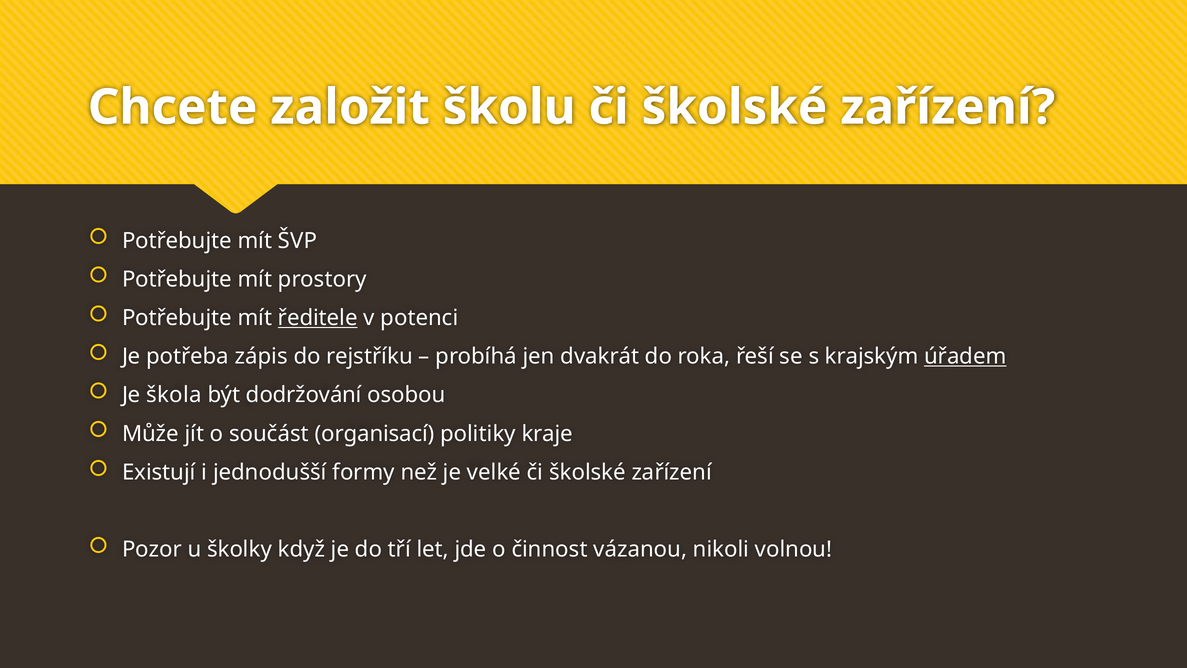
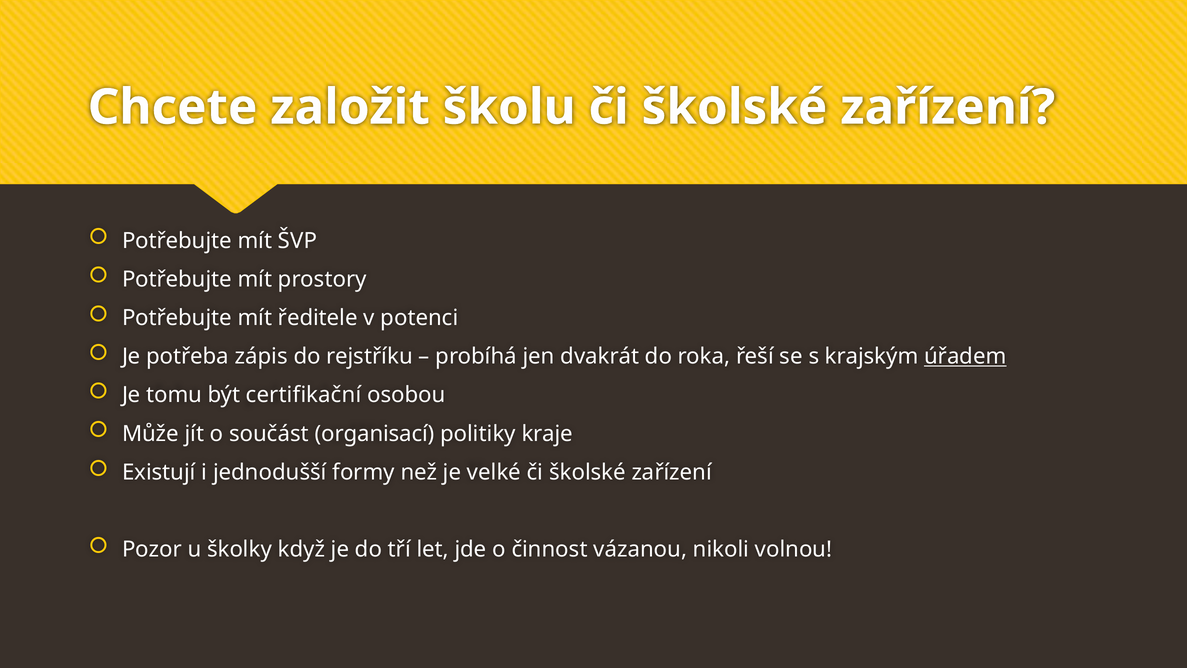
ředitele underline: present -> none (318, 318)
škola: škola -> tomu (174, 395)
dodržování: dodržování -> certifikační (304, 395)
